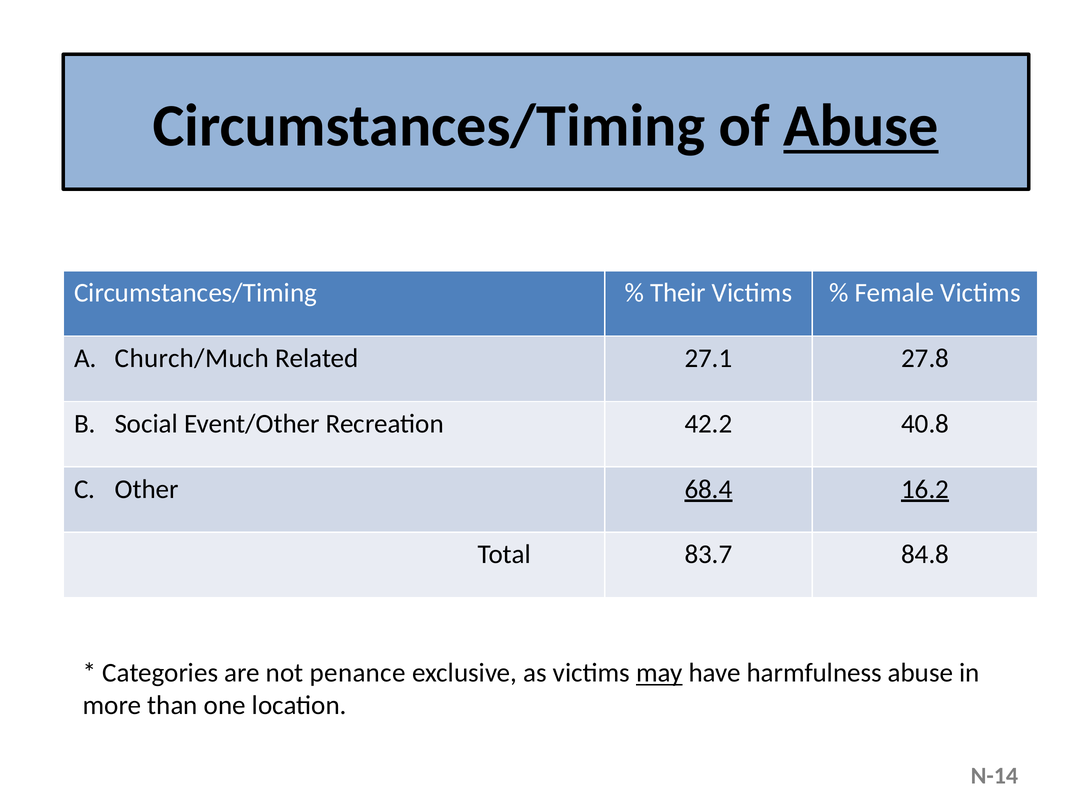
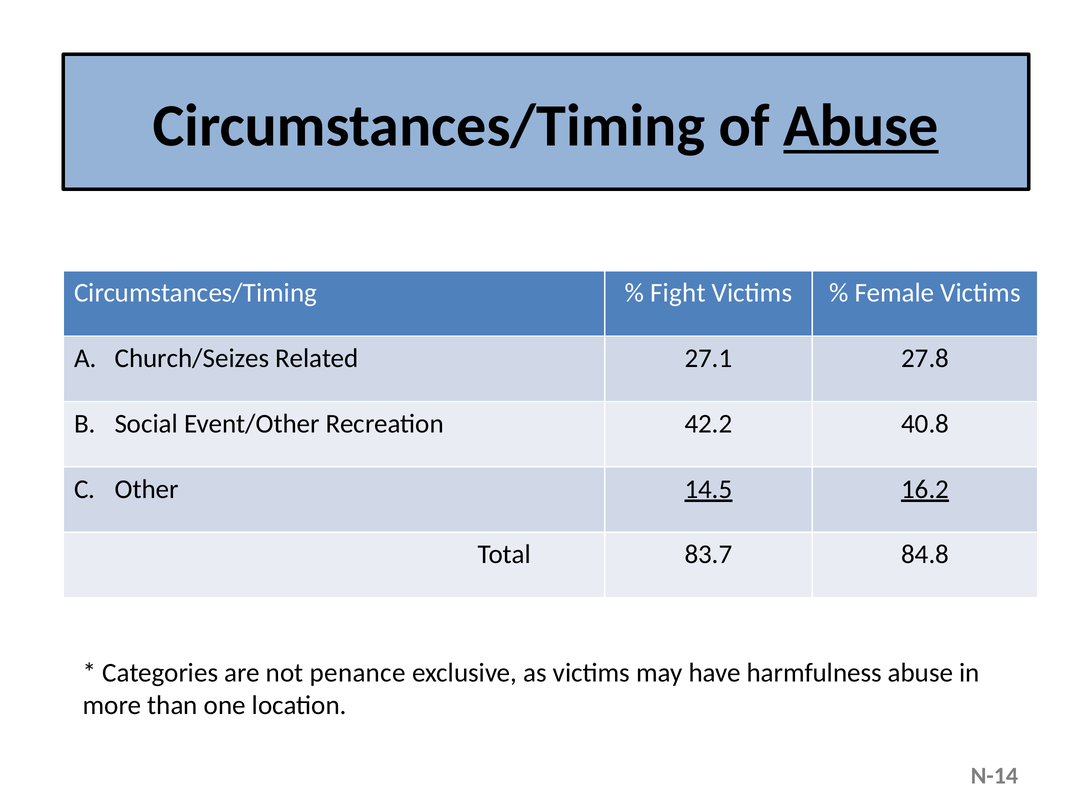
Their: Their -> Fight (678, 293)
Church/Much: Church/Much -> Church/Seizes (192, 358)
68.4: 68.4 -> 14.5 (708, 489)
may underline: present -> none (659, 673)
